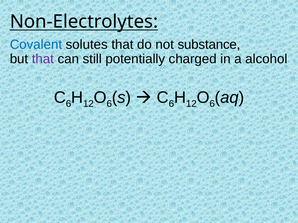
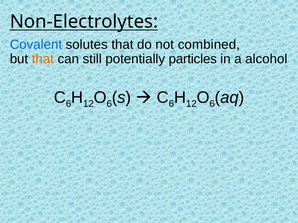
substance: substance -> combined (209, 45)
that colour: purple -> orange (43, 59)
charged: charged -> particles (193, 59)
